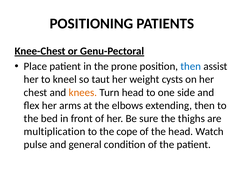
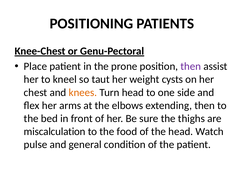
then colour: blue -> purple (191, 66)
multiplication: multiplication -> miscalculation (55, 132)
cope: cope -> food (127, 132)
